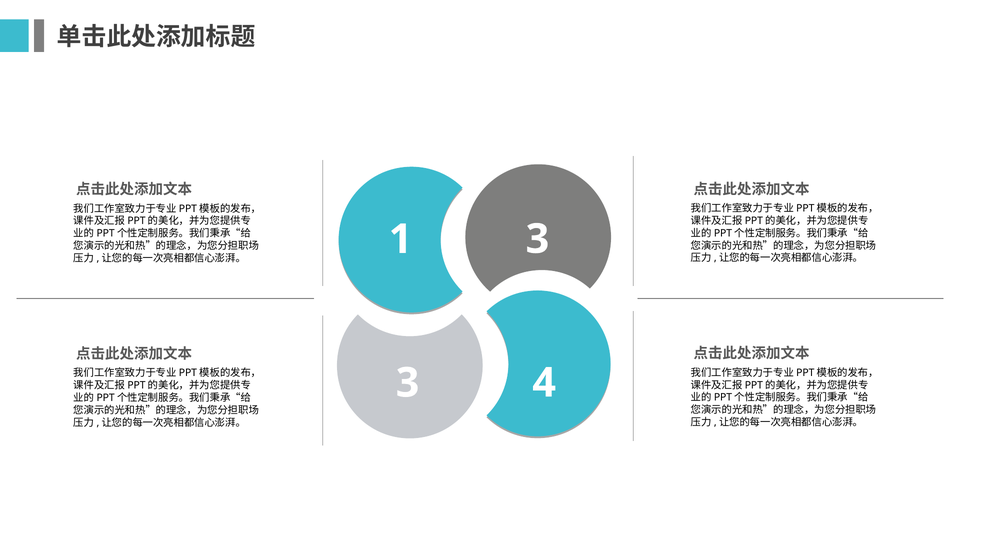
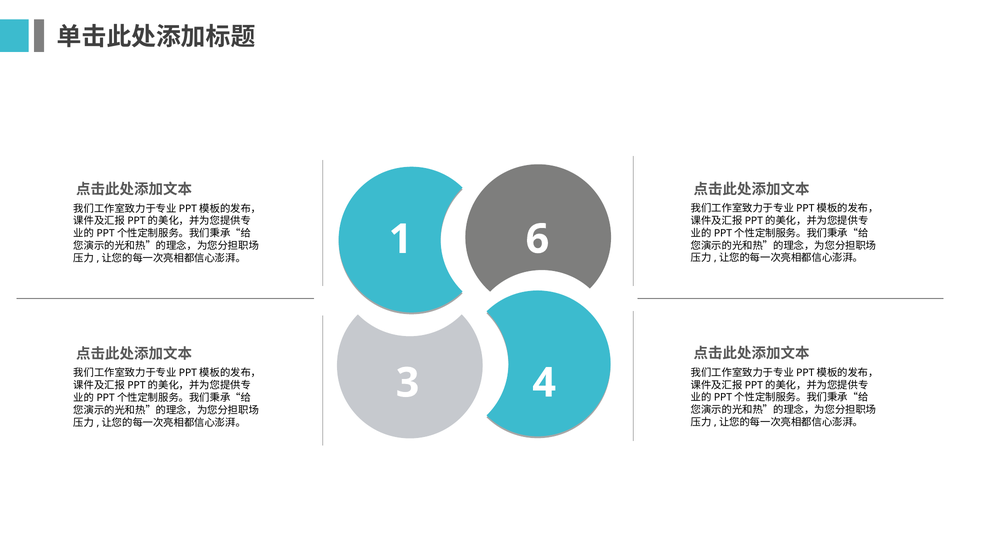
1 3: 3 -> 6 (537, 239)
